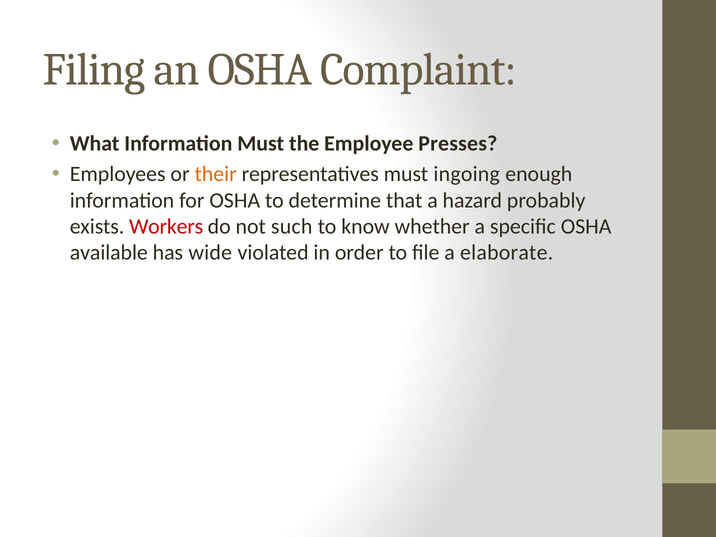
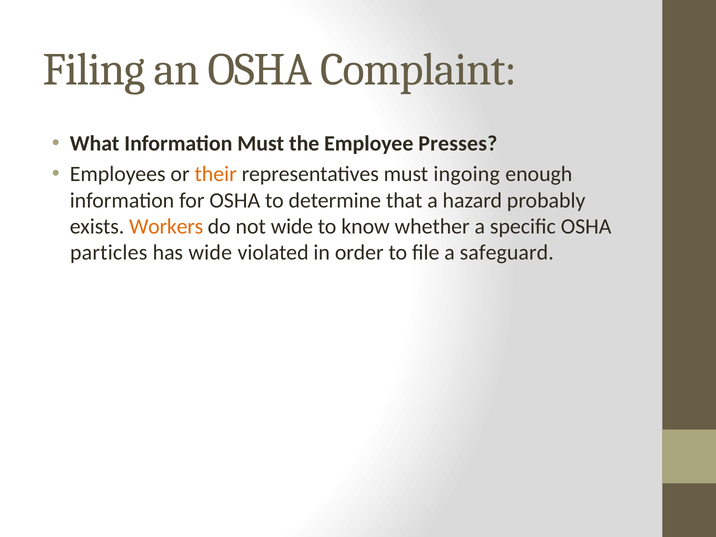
Workers colour: red -> orange (166, 227)
not such: such -> wide (292, 227)
available: available -> particles (109, 253)
elaborate: elaborate -> safeguard (507, 253)
